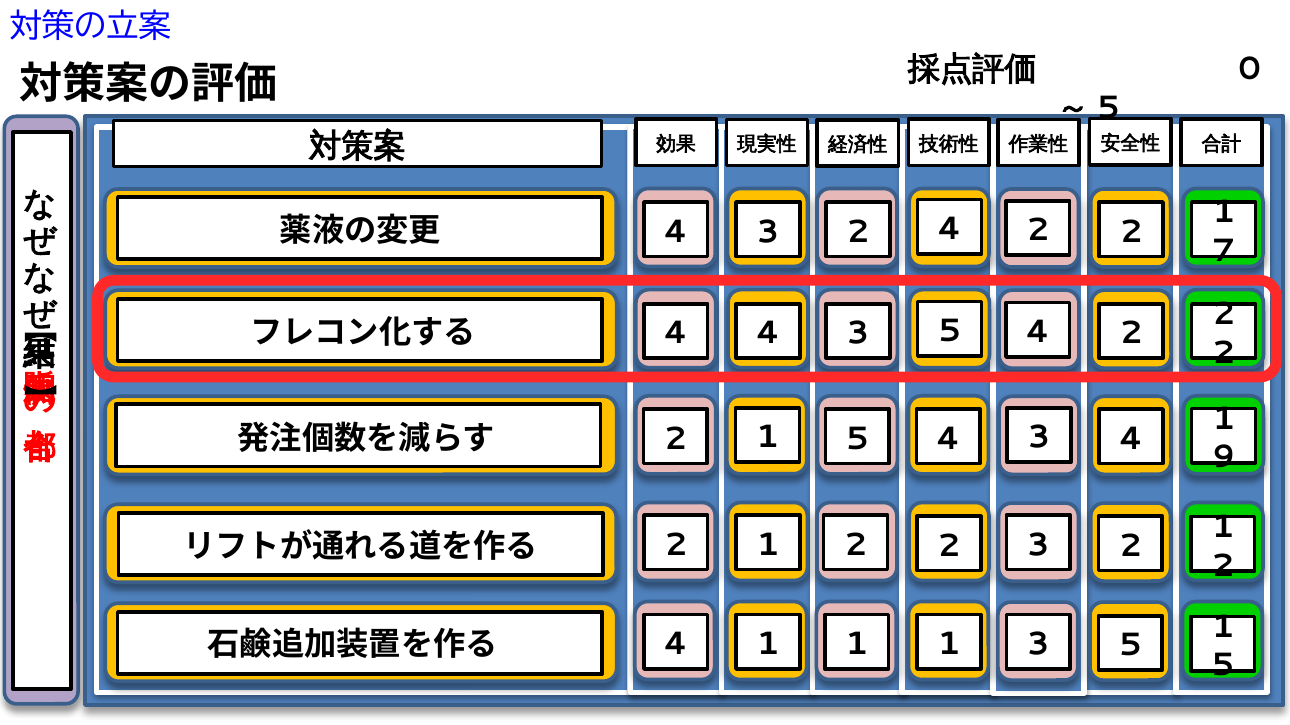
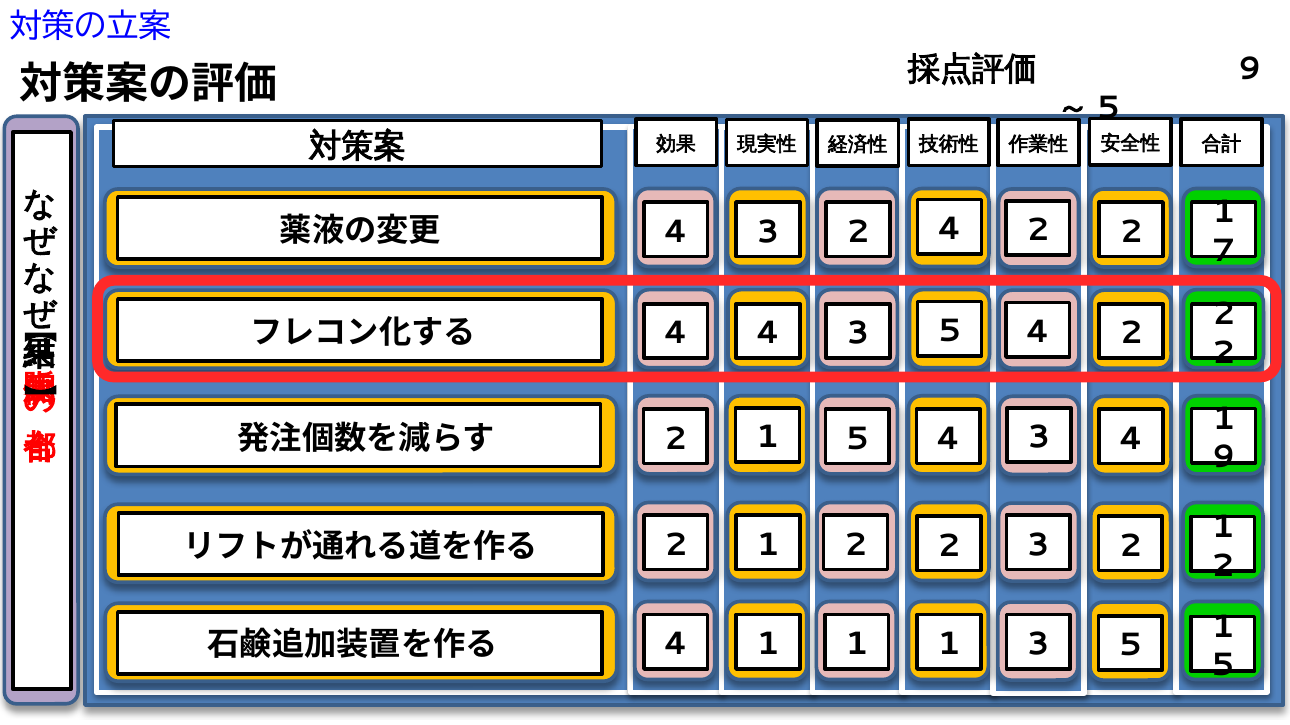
0: 0 -> 9 (1250, 69)
